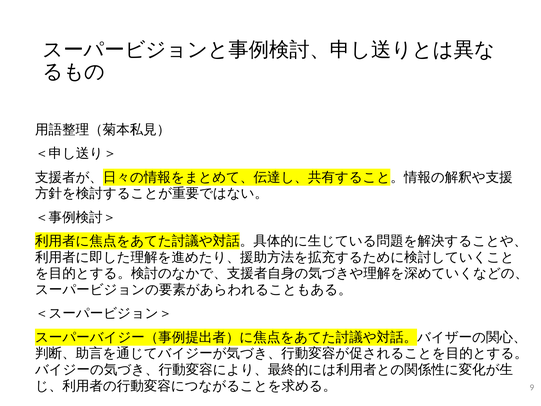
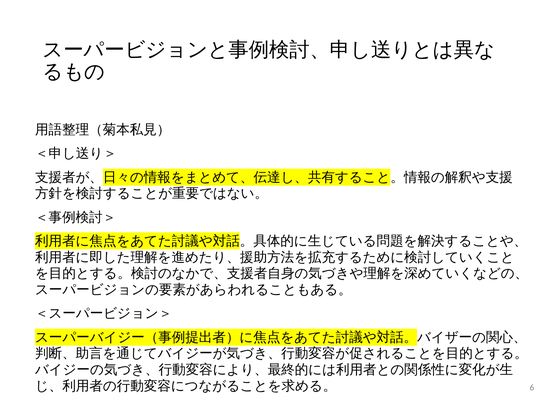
9: 9 -> 6 (532, 387)
